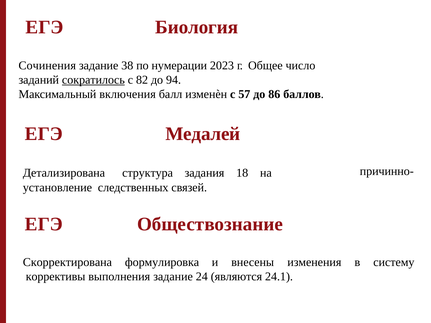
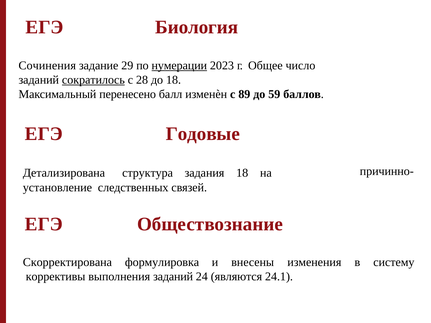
38: 38 -> 29 (127, 66)
нумерации underline: none -> present (179, 66)
82: 82 -> 28 (142, 80)
до 94: 94 -> 18 (174, 80)
включения: включения -> перенесено (128, 94)
57: 57 -> 89 (244, 94)
86: 86 -> 59 (274, 94)
Медалей: Медалей -> Годовые (203, 134)
выполнения задание: задание -> заданий (173, 277)
